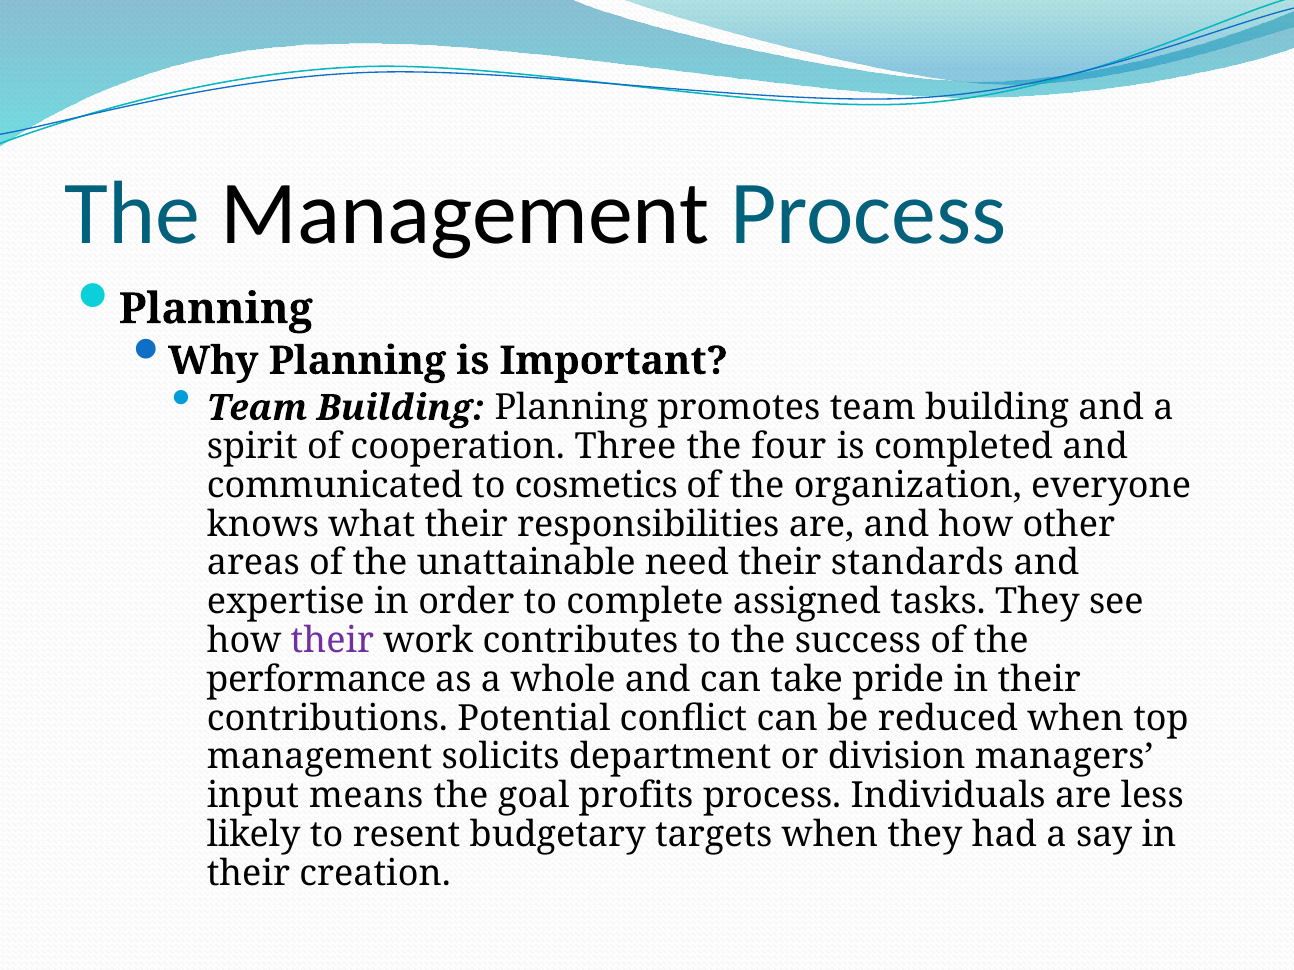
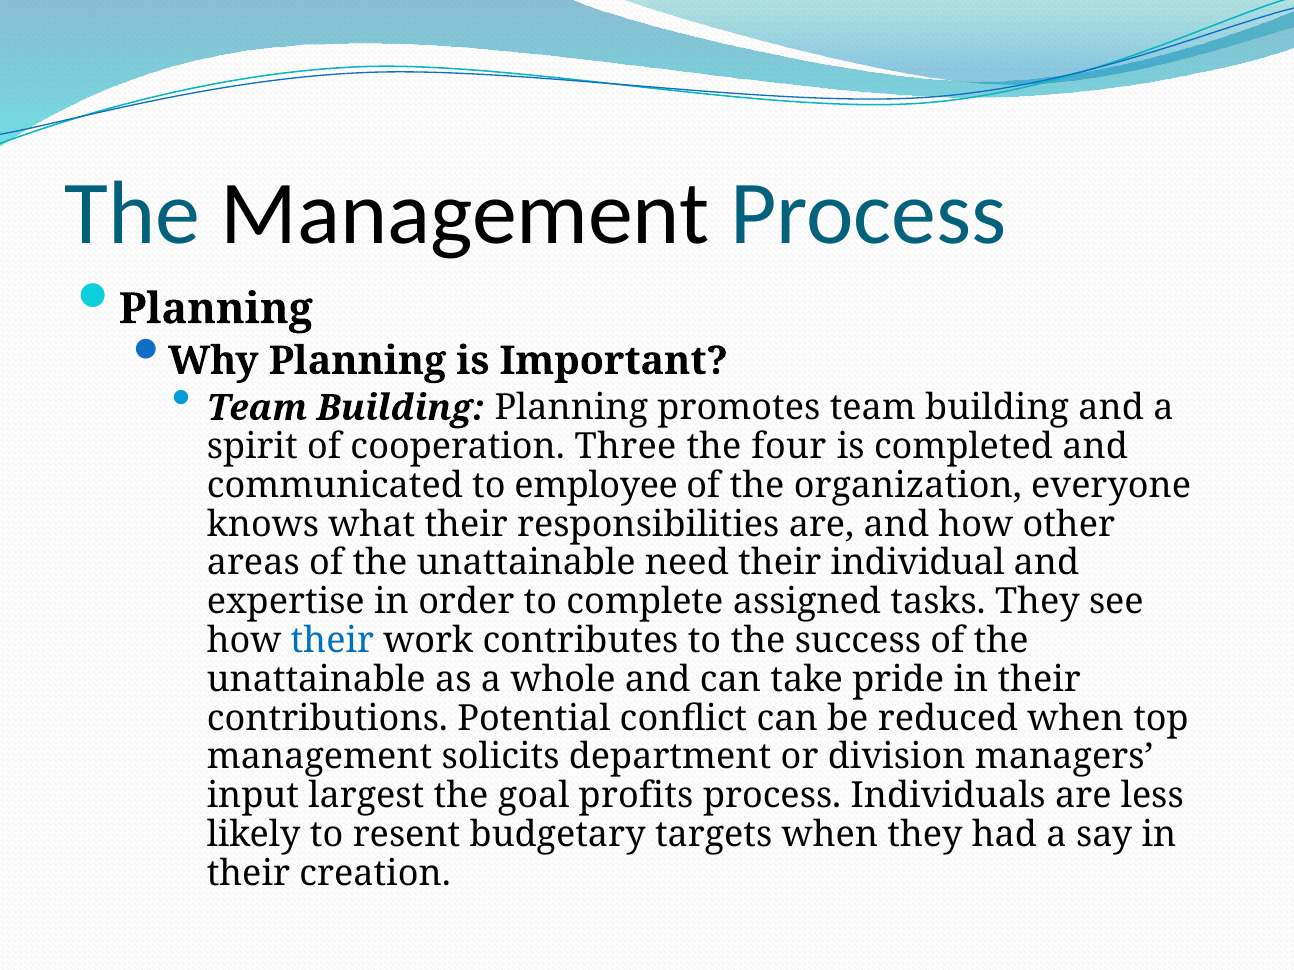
cosmetics: cosmetics -> employee (596, 486)
standards: standards -> individual (918, 563)
their colour: purple -> blue (332, 641)
performance: performance -> unattainable (316, 680)
means: means -> largest (366, 796)
